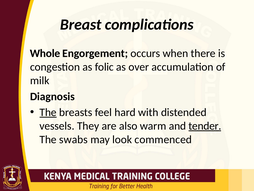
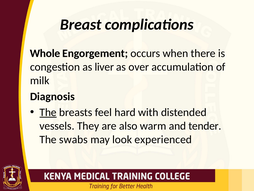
folic: folic -> liver (104, 67)
tender underline: present -> none (205, 126)
commenced: commenced -> experienced (163, 139)
